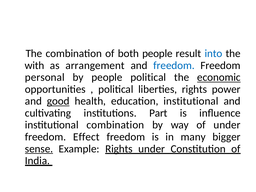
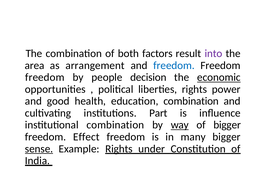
both people: people -> factors (157, 53)
into colour: blue -> purple (213, 53)
with: with -> area (35, 65)
personal: personal -> freedom (45, 77)
people political: political -> decision (148, 77)
good underline: present -> none (58, 101)
education institutional: institutional -> combination (191, 101)
way underline: none -> present (180, 125)
of under: under -> bigger (227, 125)
